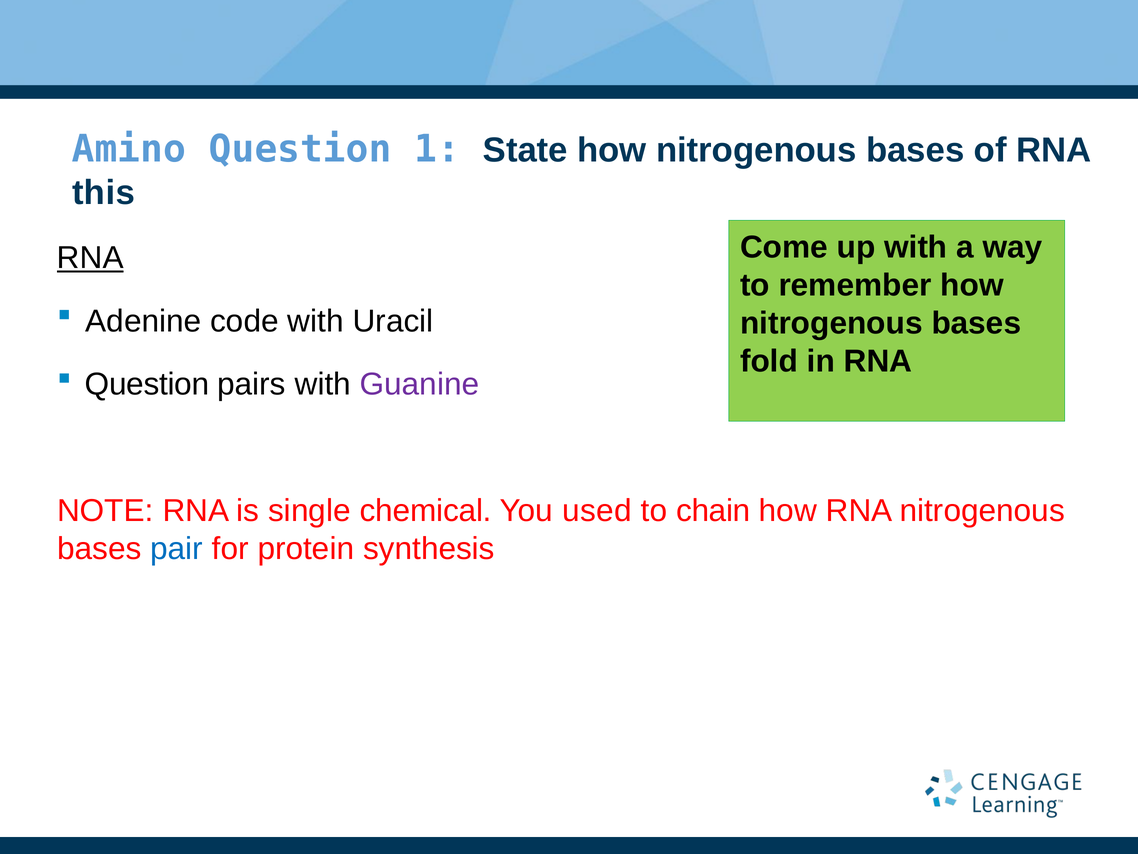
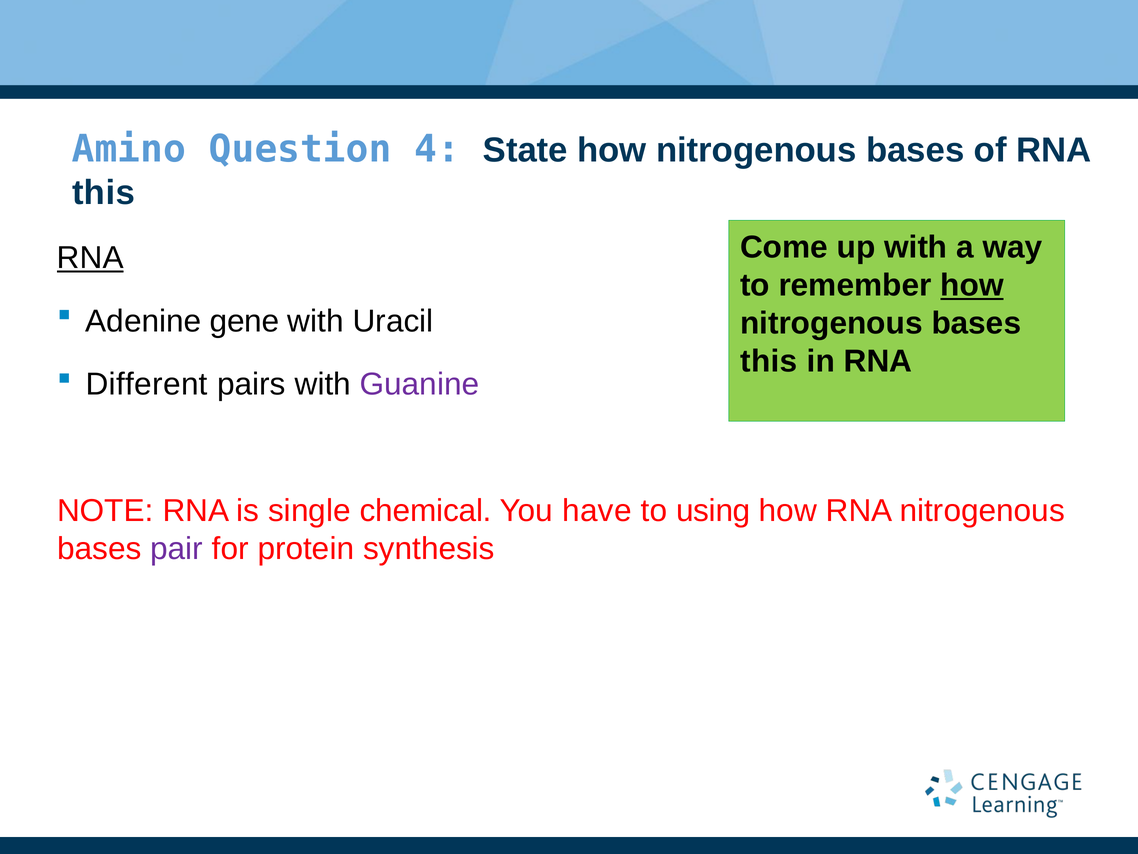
1: 1 -> 4 (437, 149)
how underline: none -> present (972, 285)
code: code -> gene (245, 321)
fold: fold -> this (769, 361)
Question: Question -> Different (147, 384)
used: used -> have (597, 511)
chain: chain -> using (713, 511)
pair colour: blue -> purple (177, 549)
